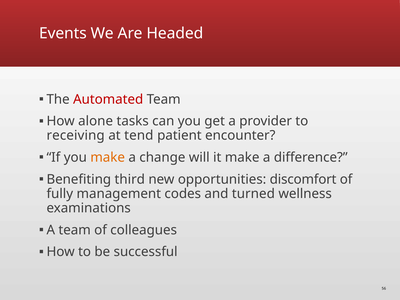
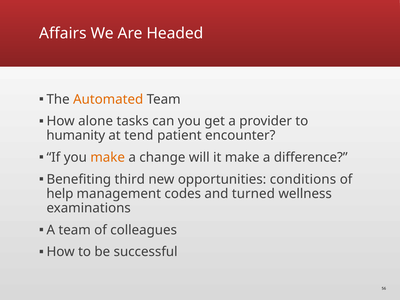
Events: Events -> Affairs (63, 33)
Automated colour: red -> orange (108, 99)
receiving: receiving -> humanity (76, 136)
discomfort: discomfort -> conditions (303, 179)
fully: fully -> help (60, 194)
